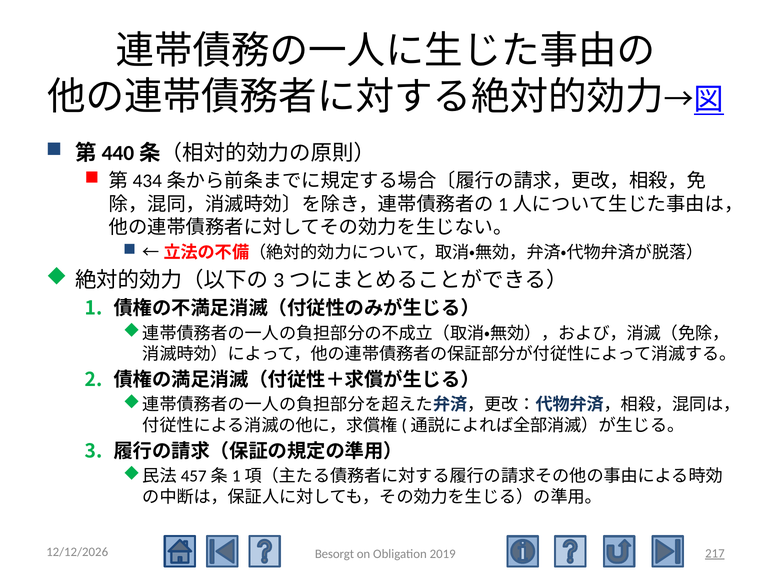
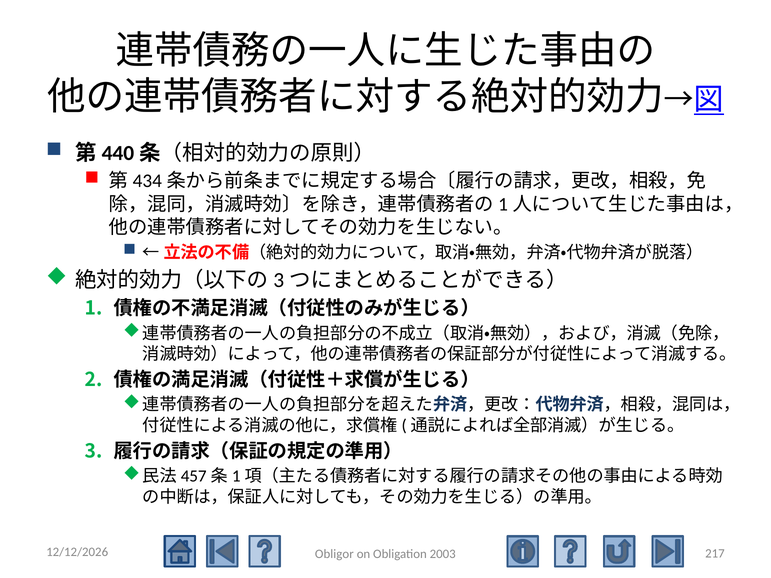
217 underline: present -> none (715, 554)
Besorgt: Besorgt -> Obligor (334, 554)
2019: 2019 -> 2003 (443, 554)
